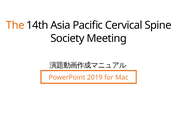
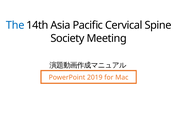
The colour: orange -> blue (15, 25)
